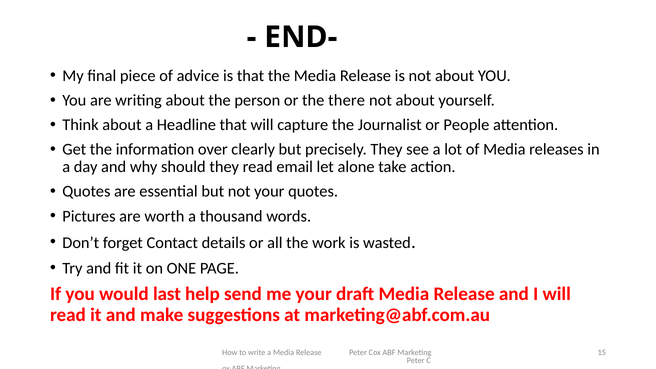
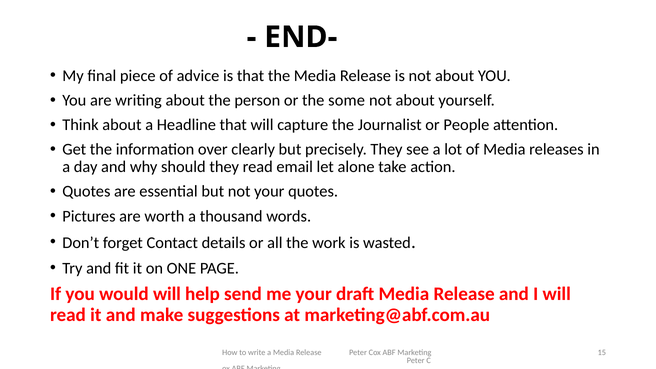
there: there -> some (347, 100)
would last: last -> will (167, 294)
